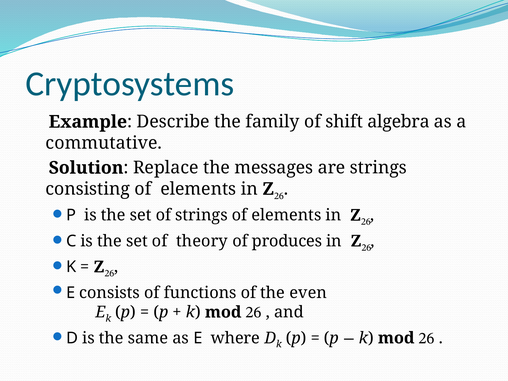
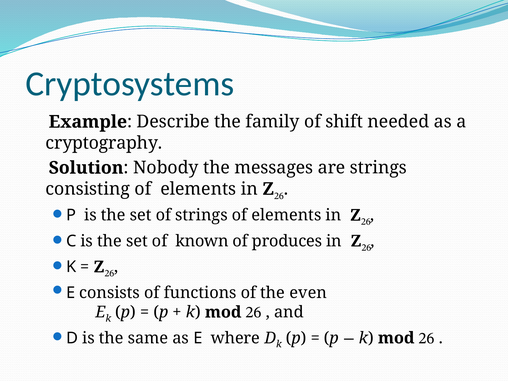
algebra: algebra -> needed (398, 122)
commutative: commutative -> cryptography (104, 143)
Replace: Replace -> Nobody (166, 168)
theory: theory -> known (202, 241)
